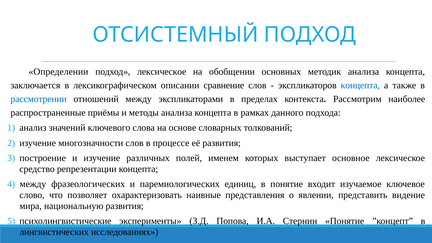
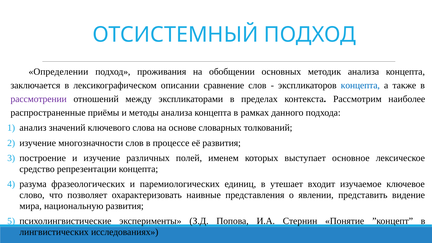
подход лексическое: лексическое -> проживания (162, 72)
рассмотрении colour: blue -> purple (39, 99)
между: между -> разума (33, 184)
в понятие: понятие -> утешает (287, 184)
